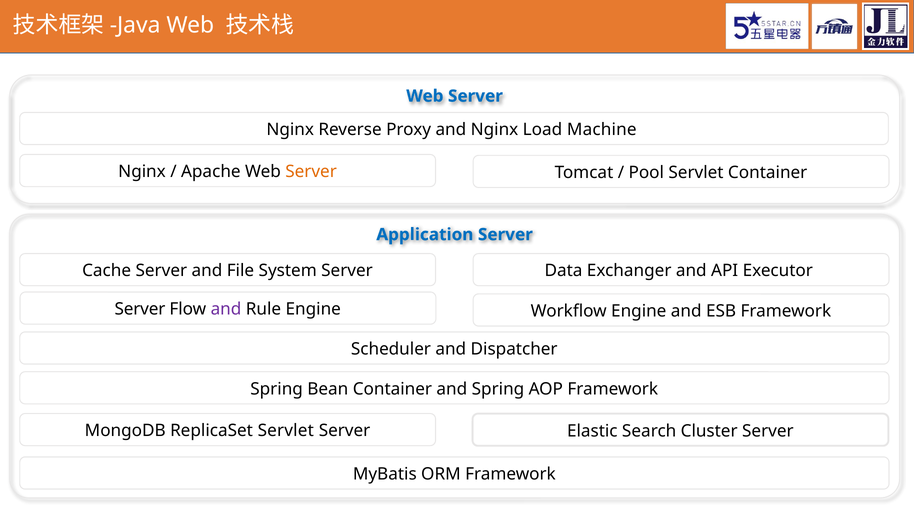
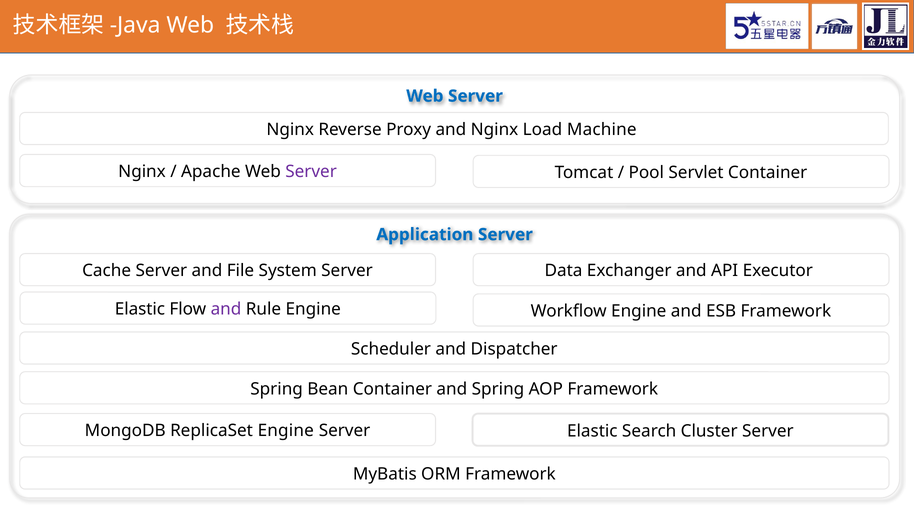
Server colour: orange -> purple (311, 172)
Server: Server -> Elastic (140, 309)
ReplicaSet Servlet: Servlet -> Engine (286, 431)
